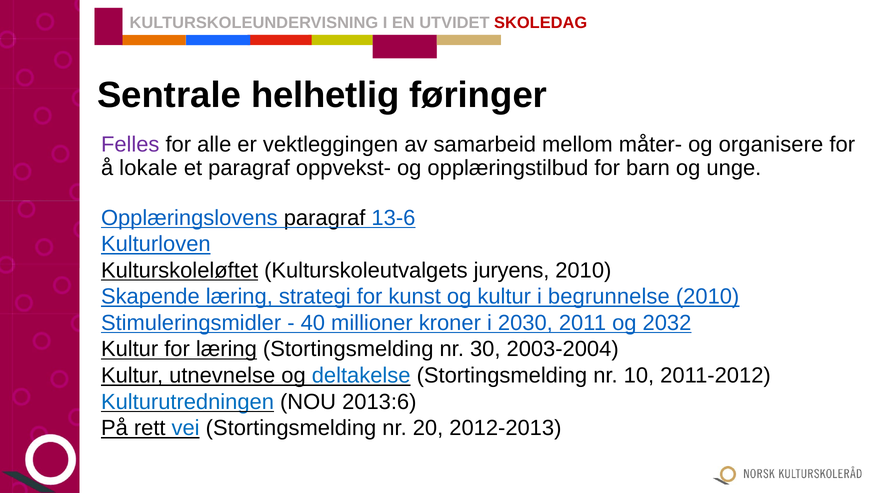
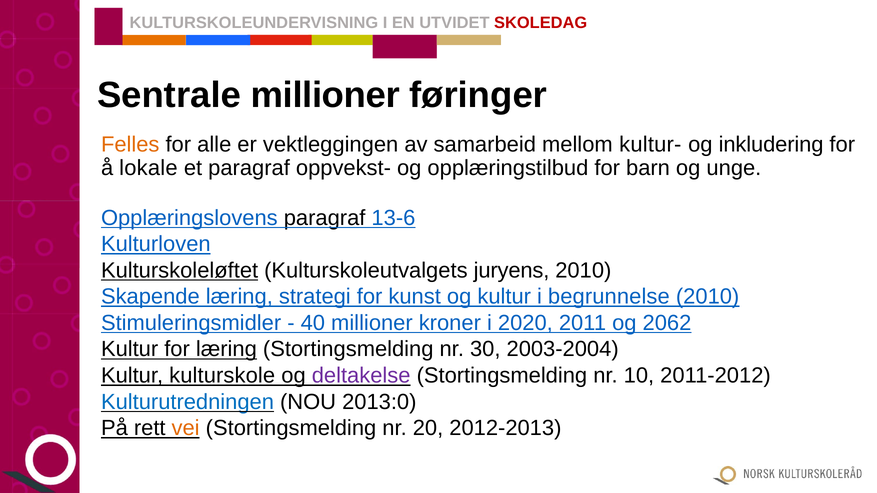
Sentrale helhetlig: helhetlig -> millioner (325, 95)
Felles colour: purple -> orange (130, 144)
måter-: måter- -> kultur- (650, 144)
organisere: organisere -> inkludering (771, 144)
2030: 2030 -> 2020 (525, 323)
2032: 2032 -> 2062 (667, 323)
utnevnelse: utnevnelse -> kulturskole (222, 376)
deltakelse colour: blue -> purple (361, 376)
2013:6: 2013:6 -> 2013:0 (379, 402)
vei colour: blue -> orange (186, 428)
